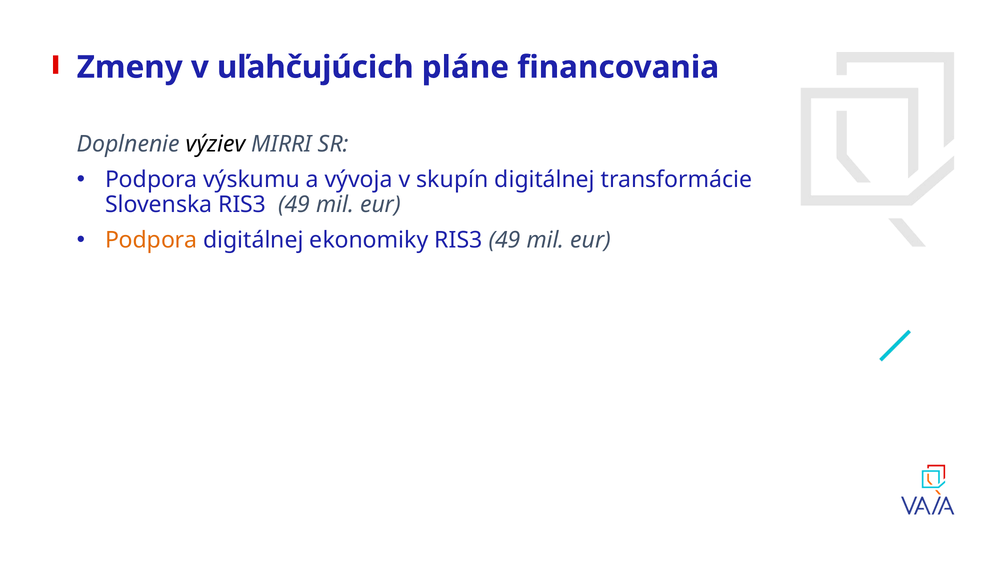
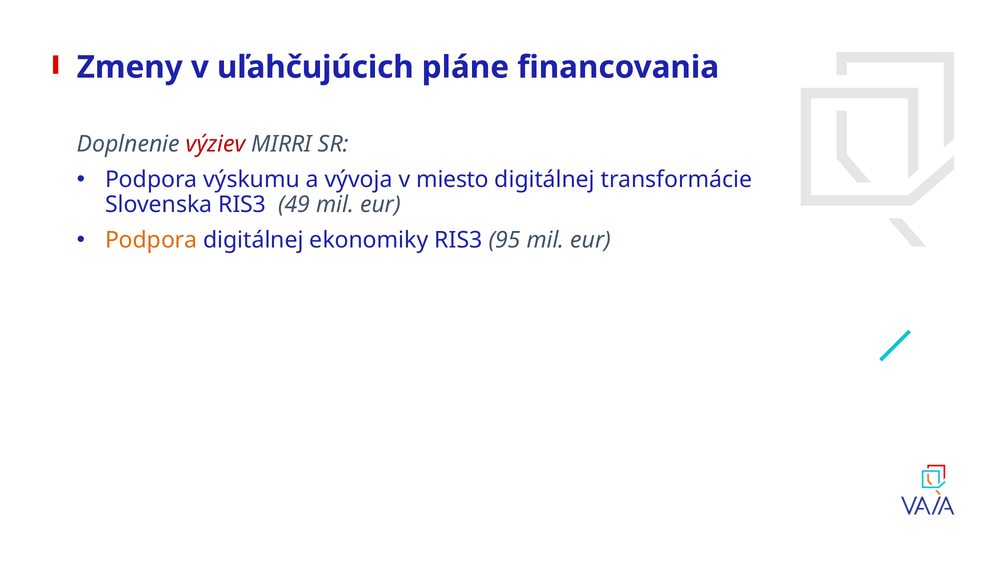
výziev colour: black -> red (216, 144)
skupín: skupín -> miesto (453, 179)
ekonomiky RIS3 49: 49 -> 95 (505, 240)
